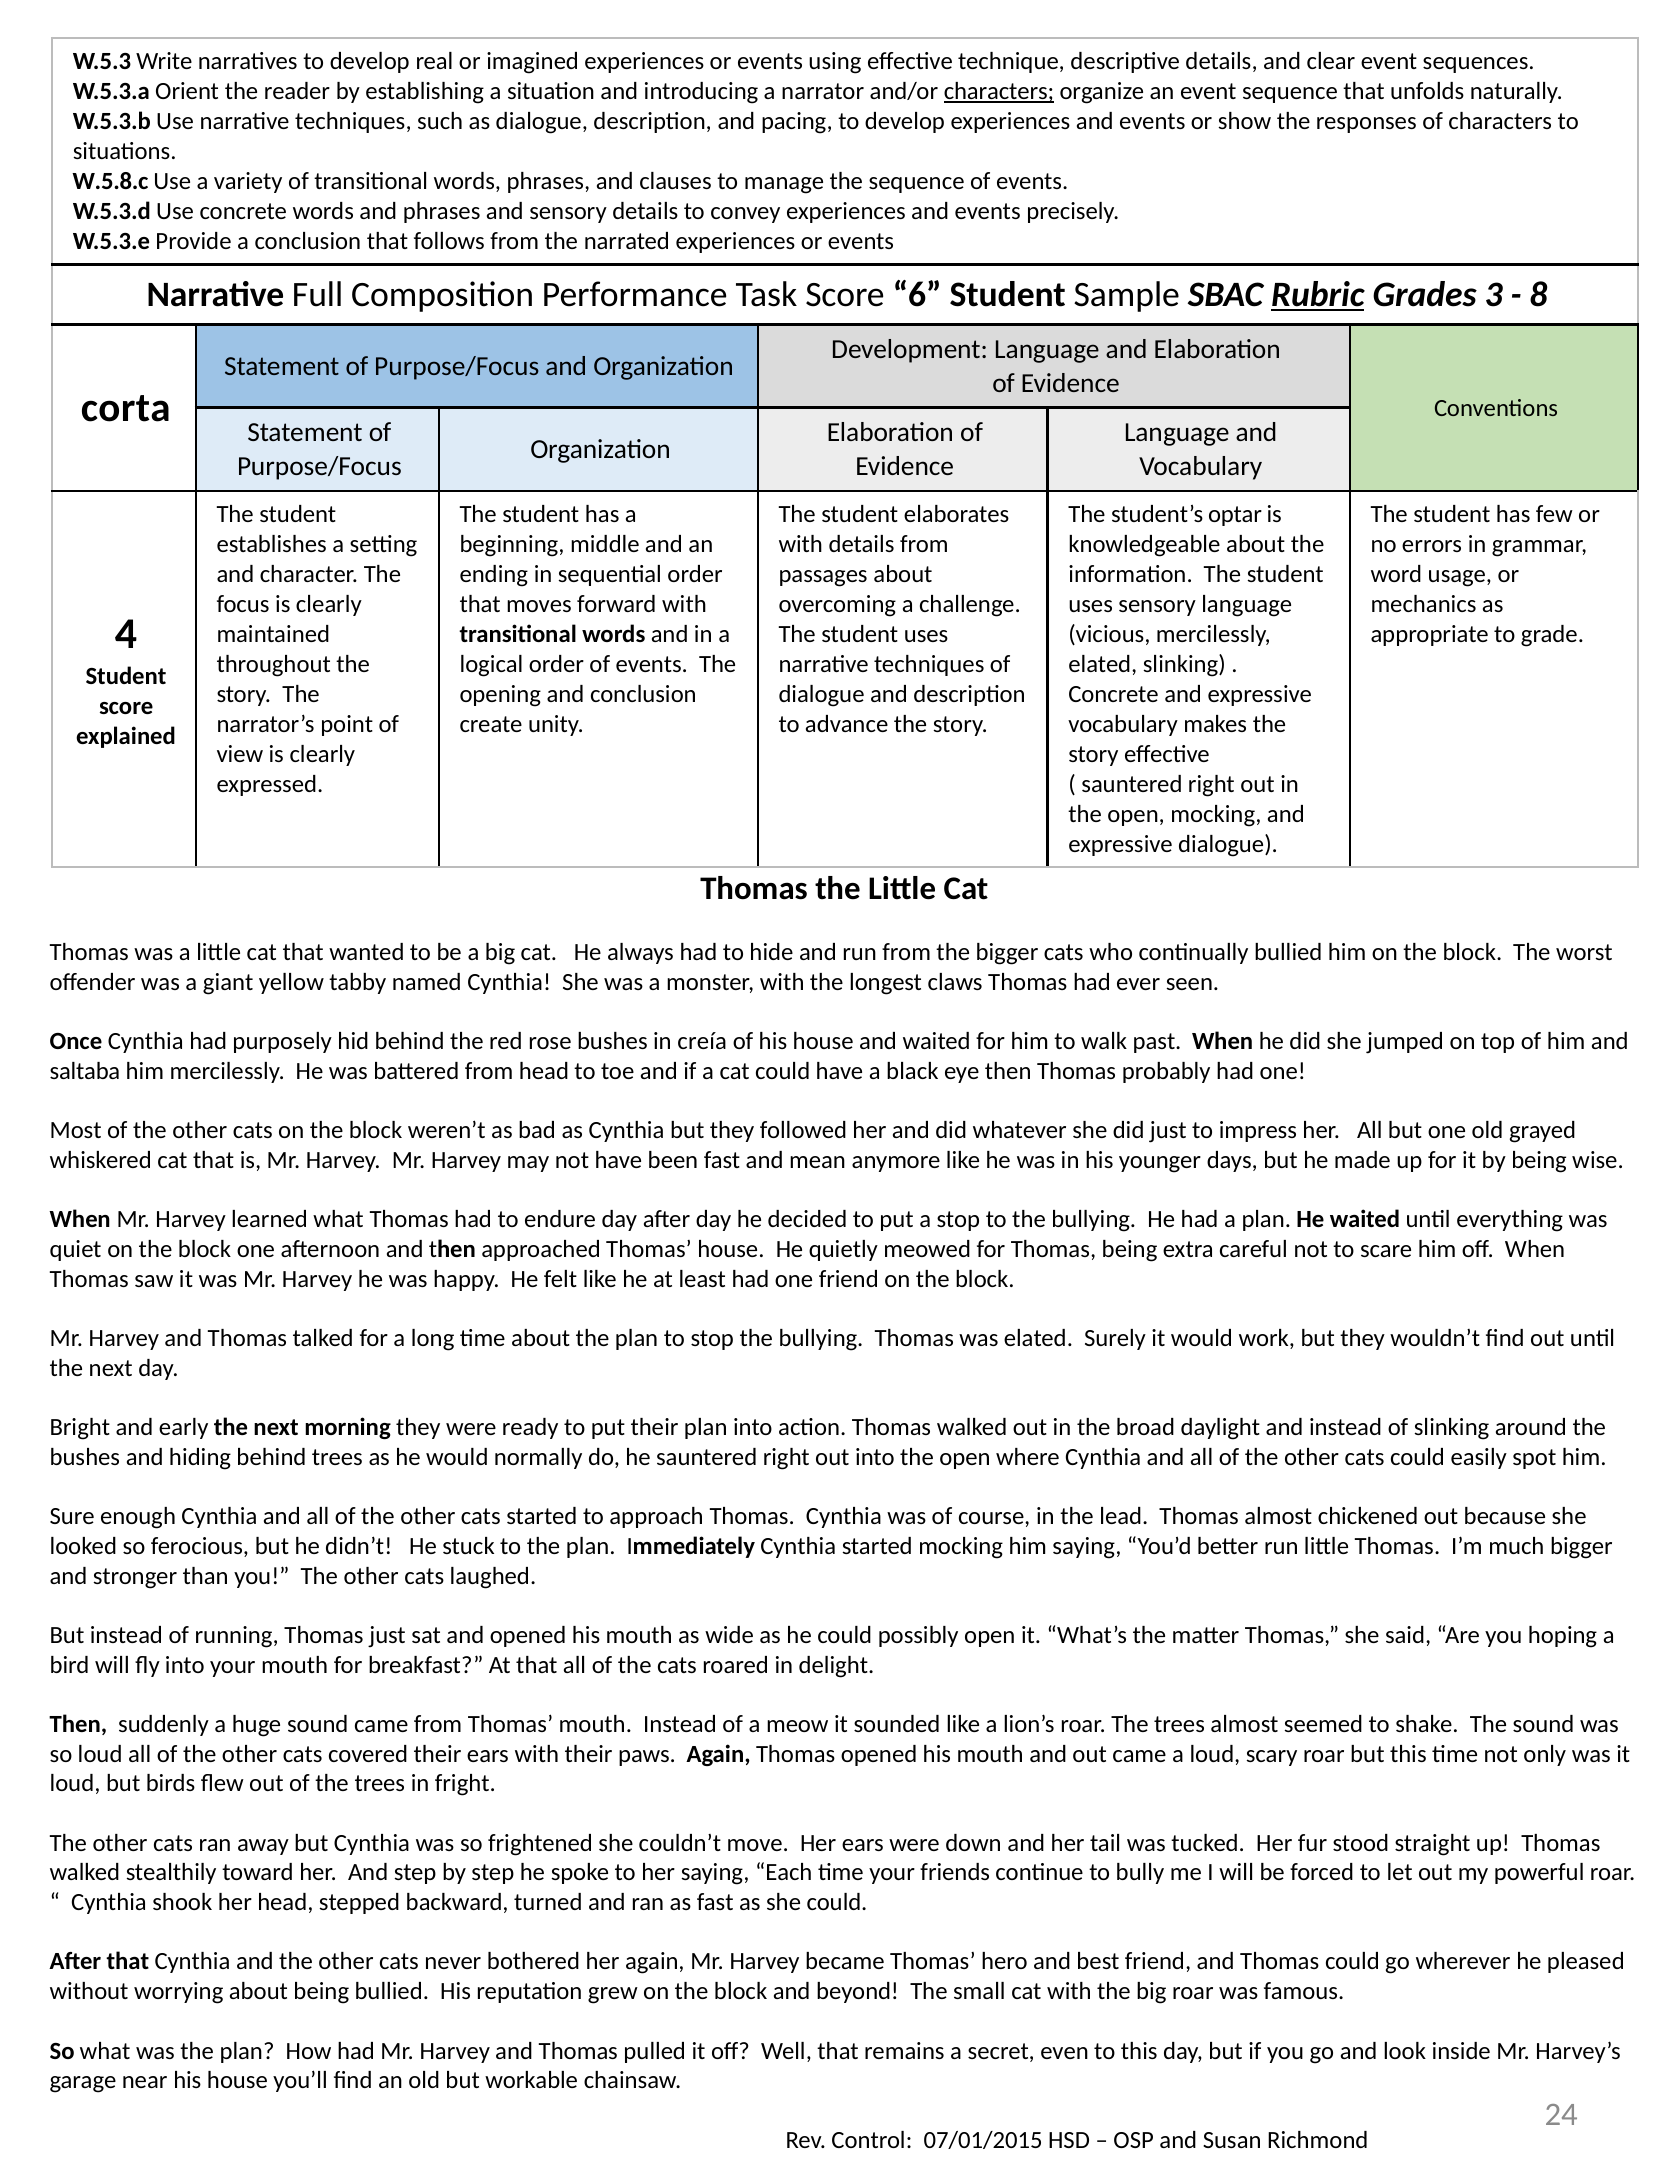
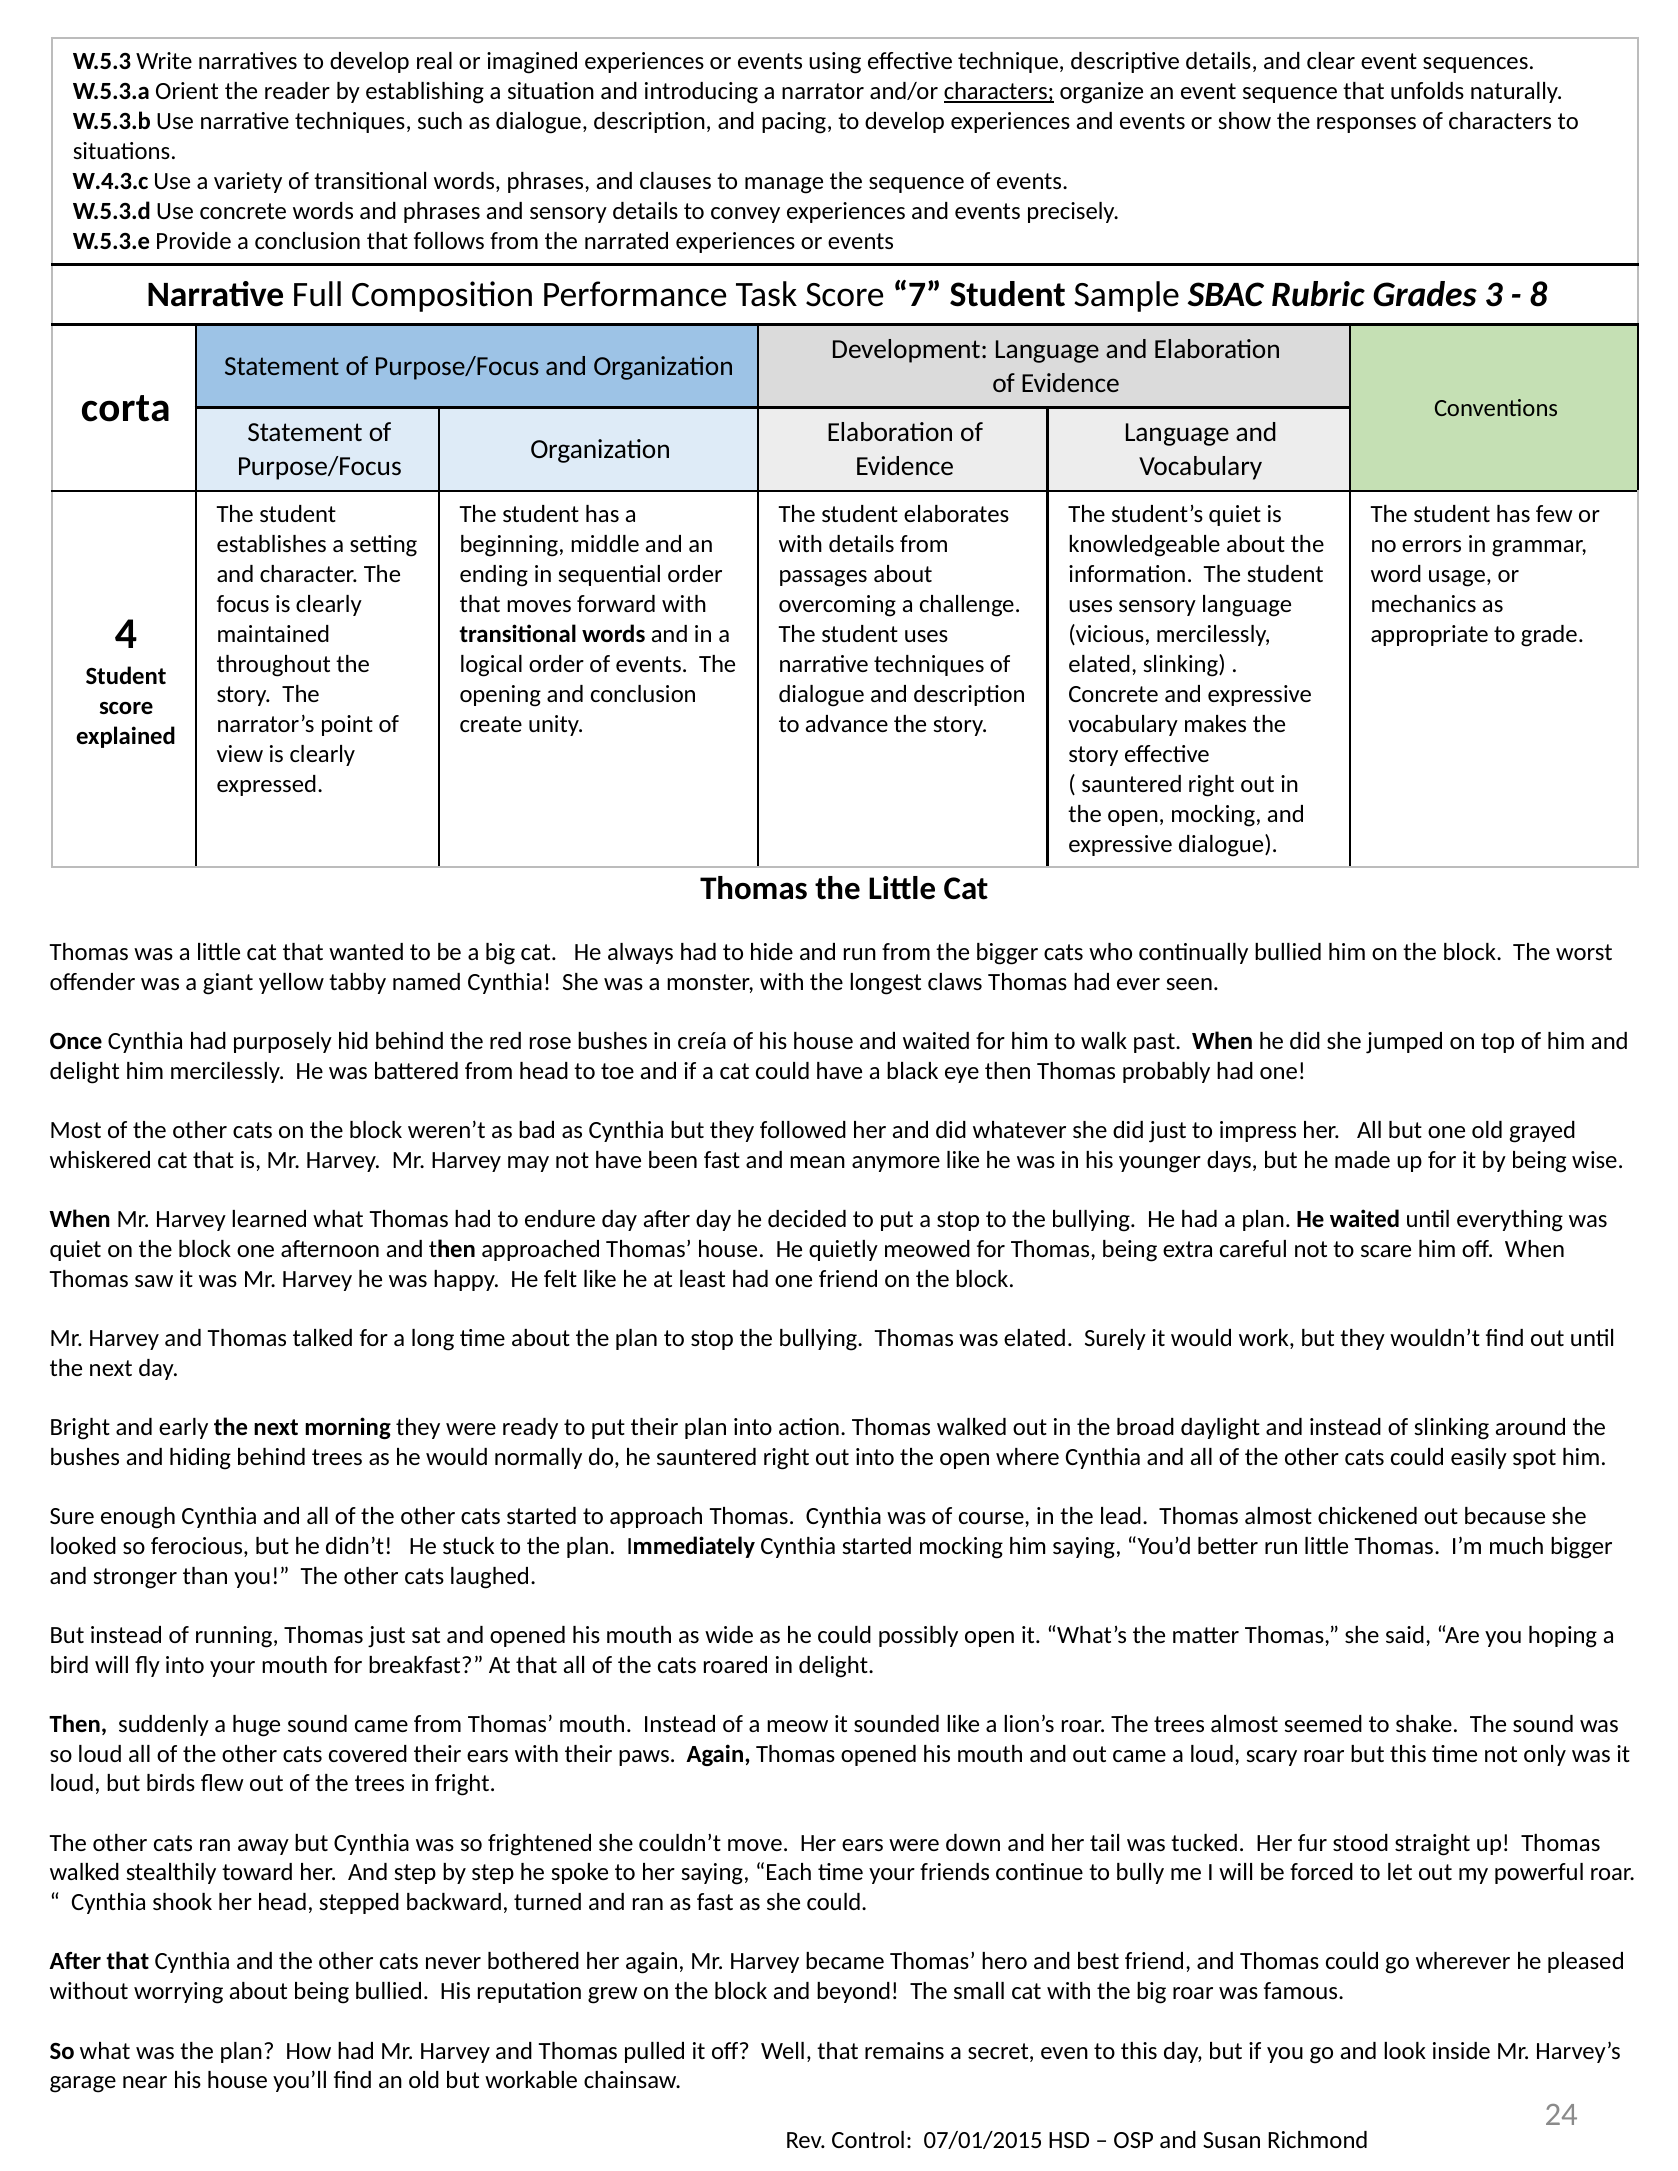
W.5.8.c: W.5.8.c -> W.4.3.c (111, 182)
6: 6 -> 7 (917, 295)
Rubric underline: present -> none (1318, 295)
student’s optar: optar -> quiet (1235, 514)
saltaba: saltaba -> delight (85, 1072)
